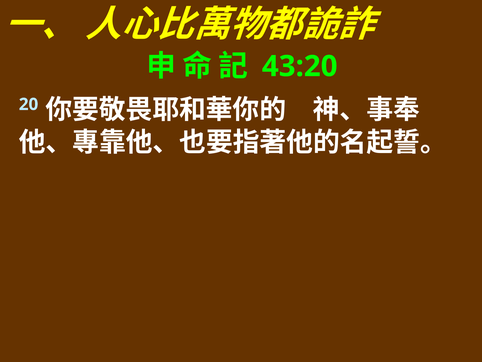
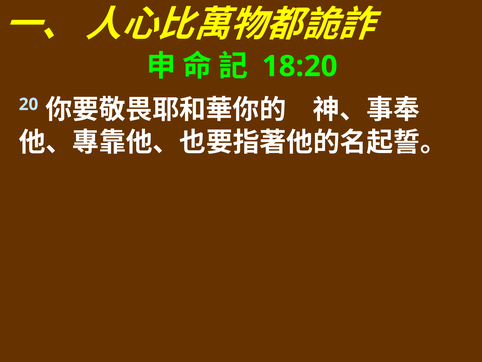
43:20: 43:20 -> 18:20 (300, 66)
